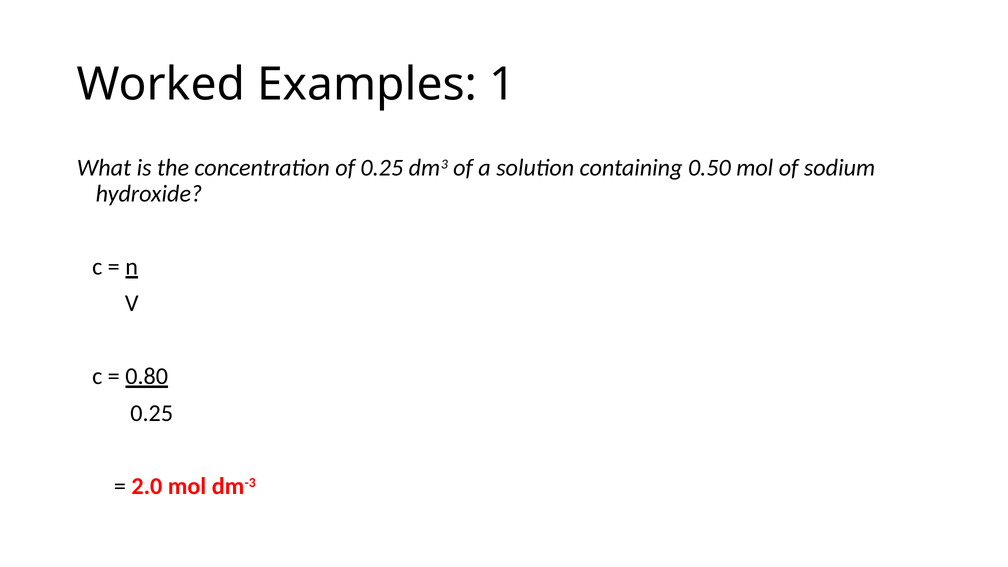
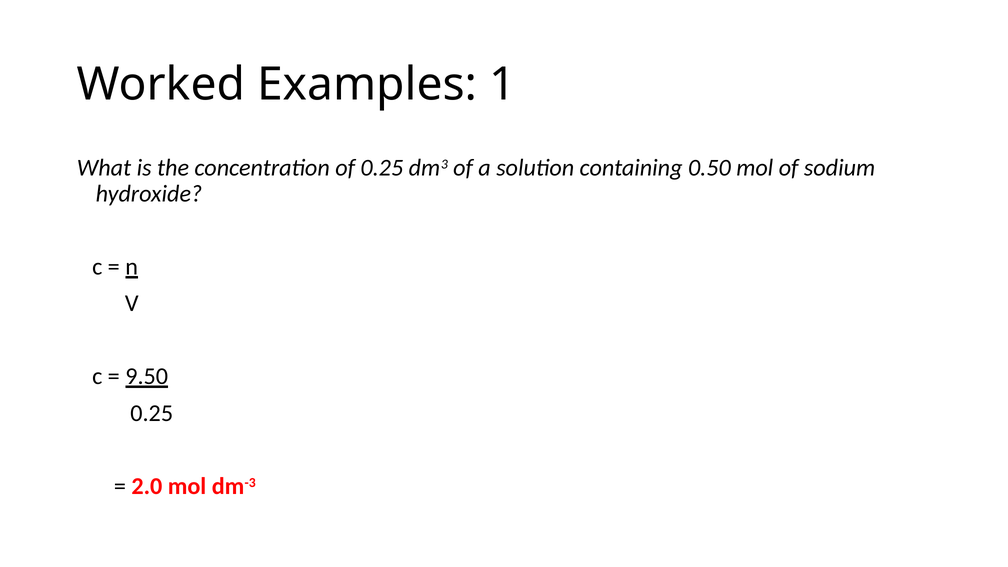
0.80: 0.80 -> 9.50 (147, 377)
